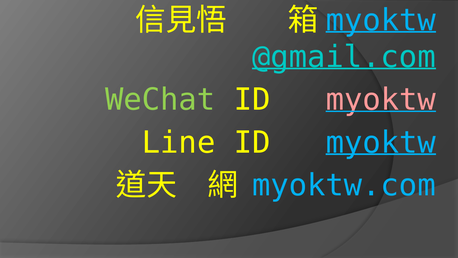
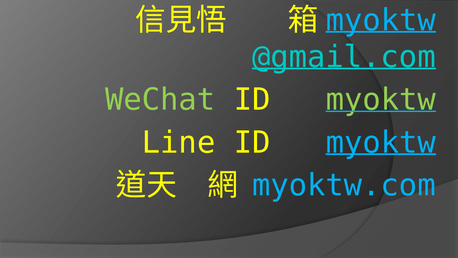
myoktw colour: pink -> light green (381, 100)
